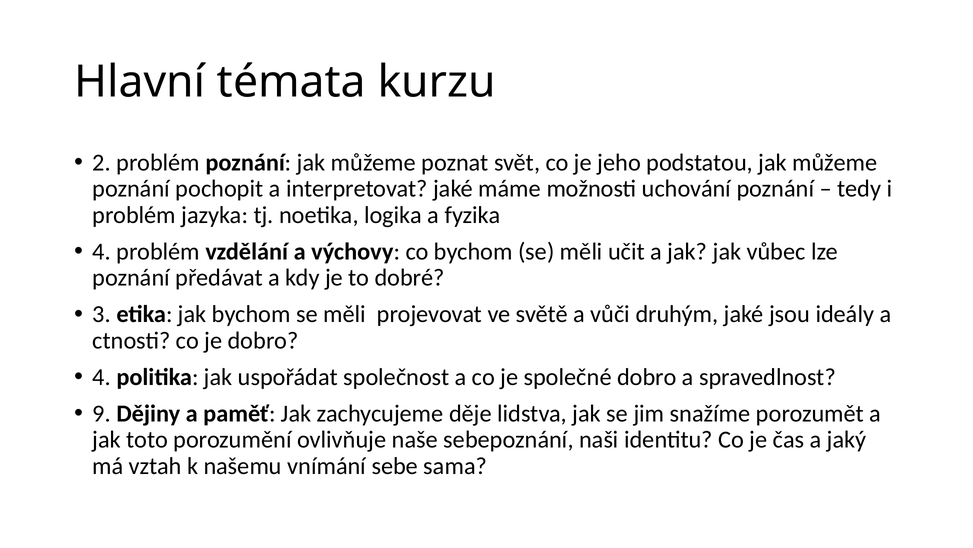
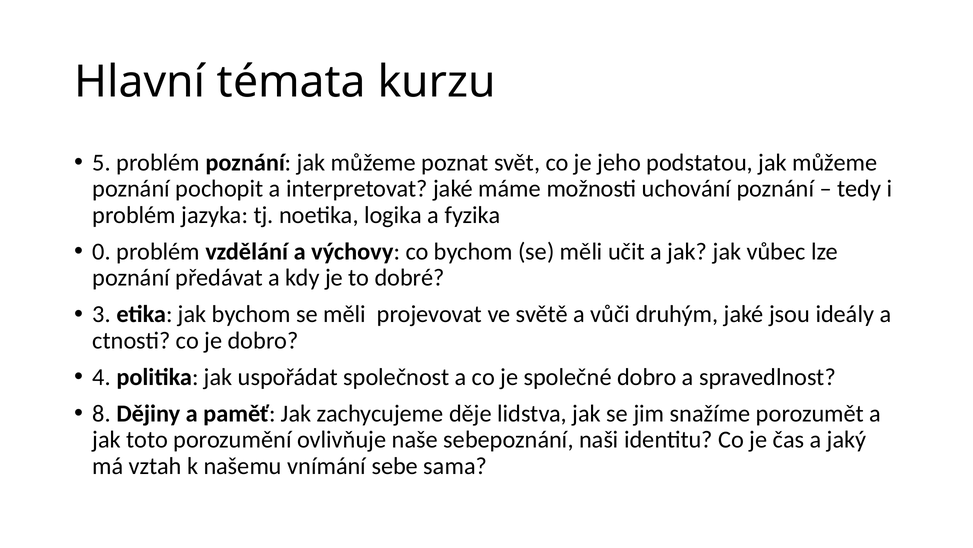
2: 2 -> 5 (102, 162)
4: 4 -> 0 (102, 251)
9: 9 -> 8 (102, 413)
